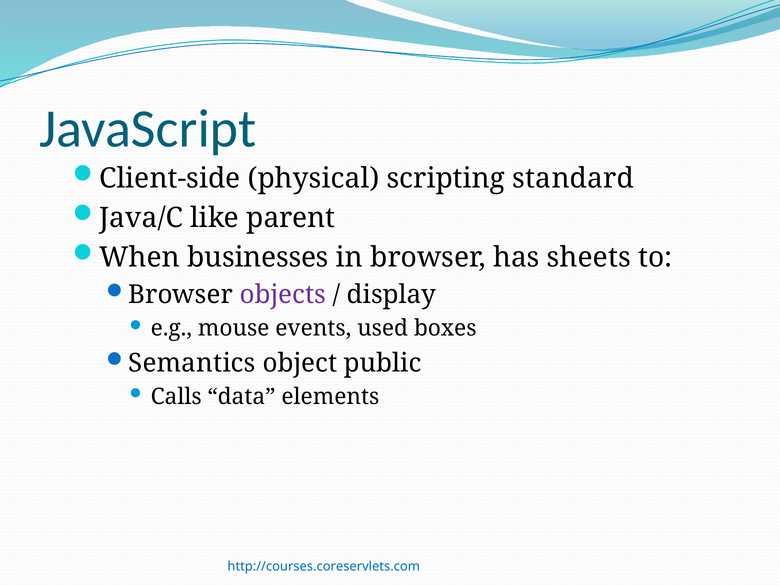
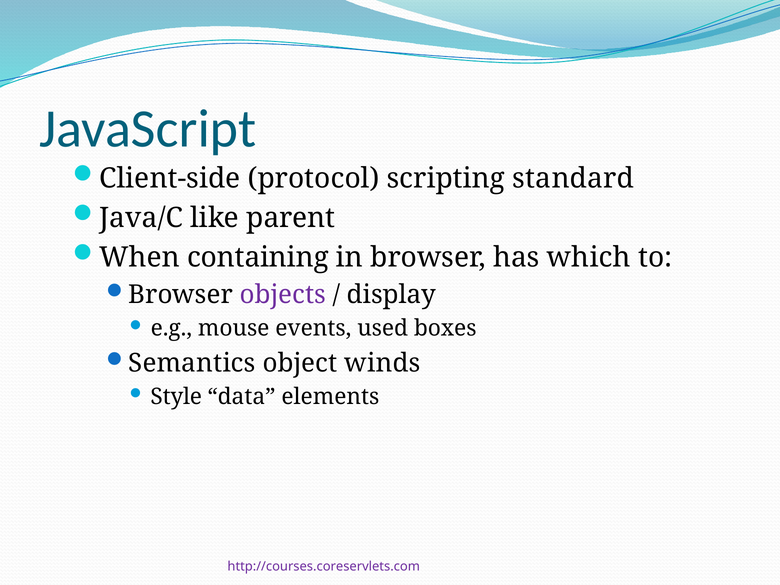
physical: physical -> protocol (314, 179)
businesses: businesses -> containing (258, 257)
sheets: sheets -> which (589, 257)
public: public -> winds (383, 363)
Calls: Calls -> Style (176, 397)
http://courses.coreservlets.com colour: blue -> purple (324, 566)
